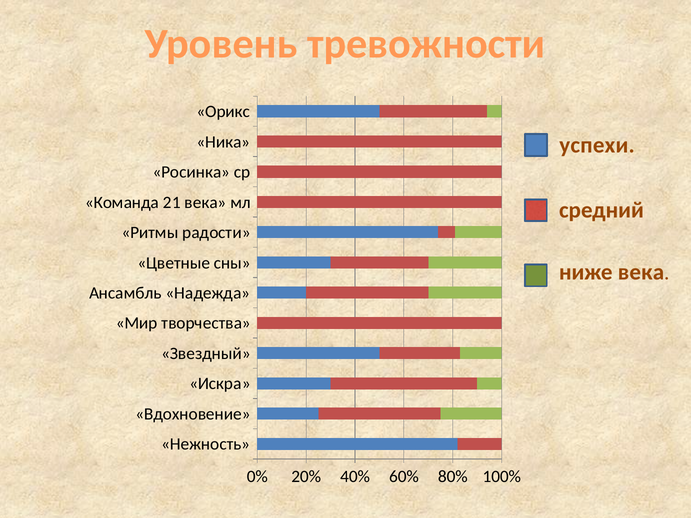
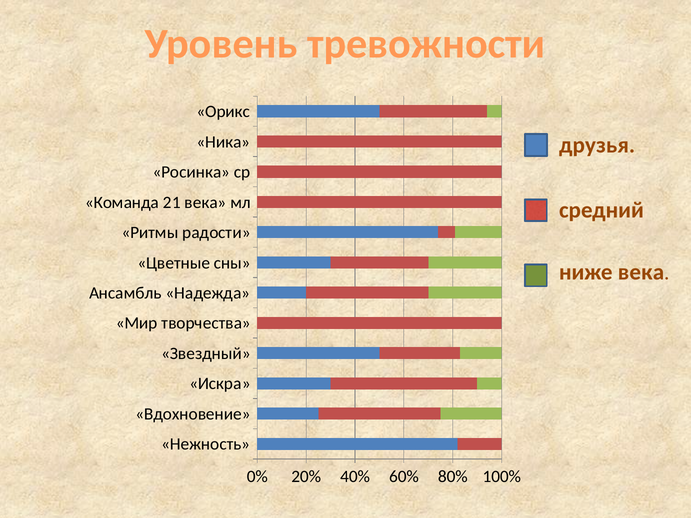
успехи: успехи -> друзья (597, 145)
